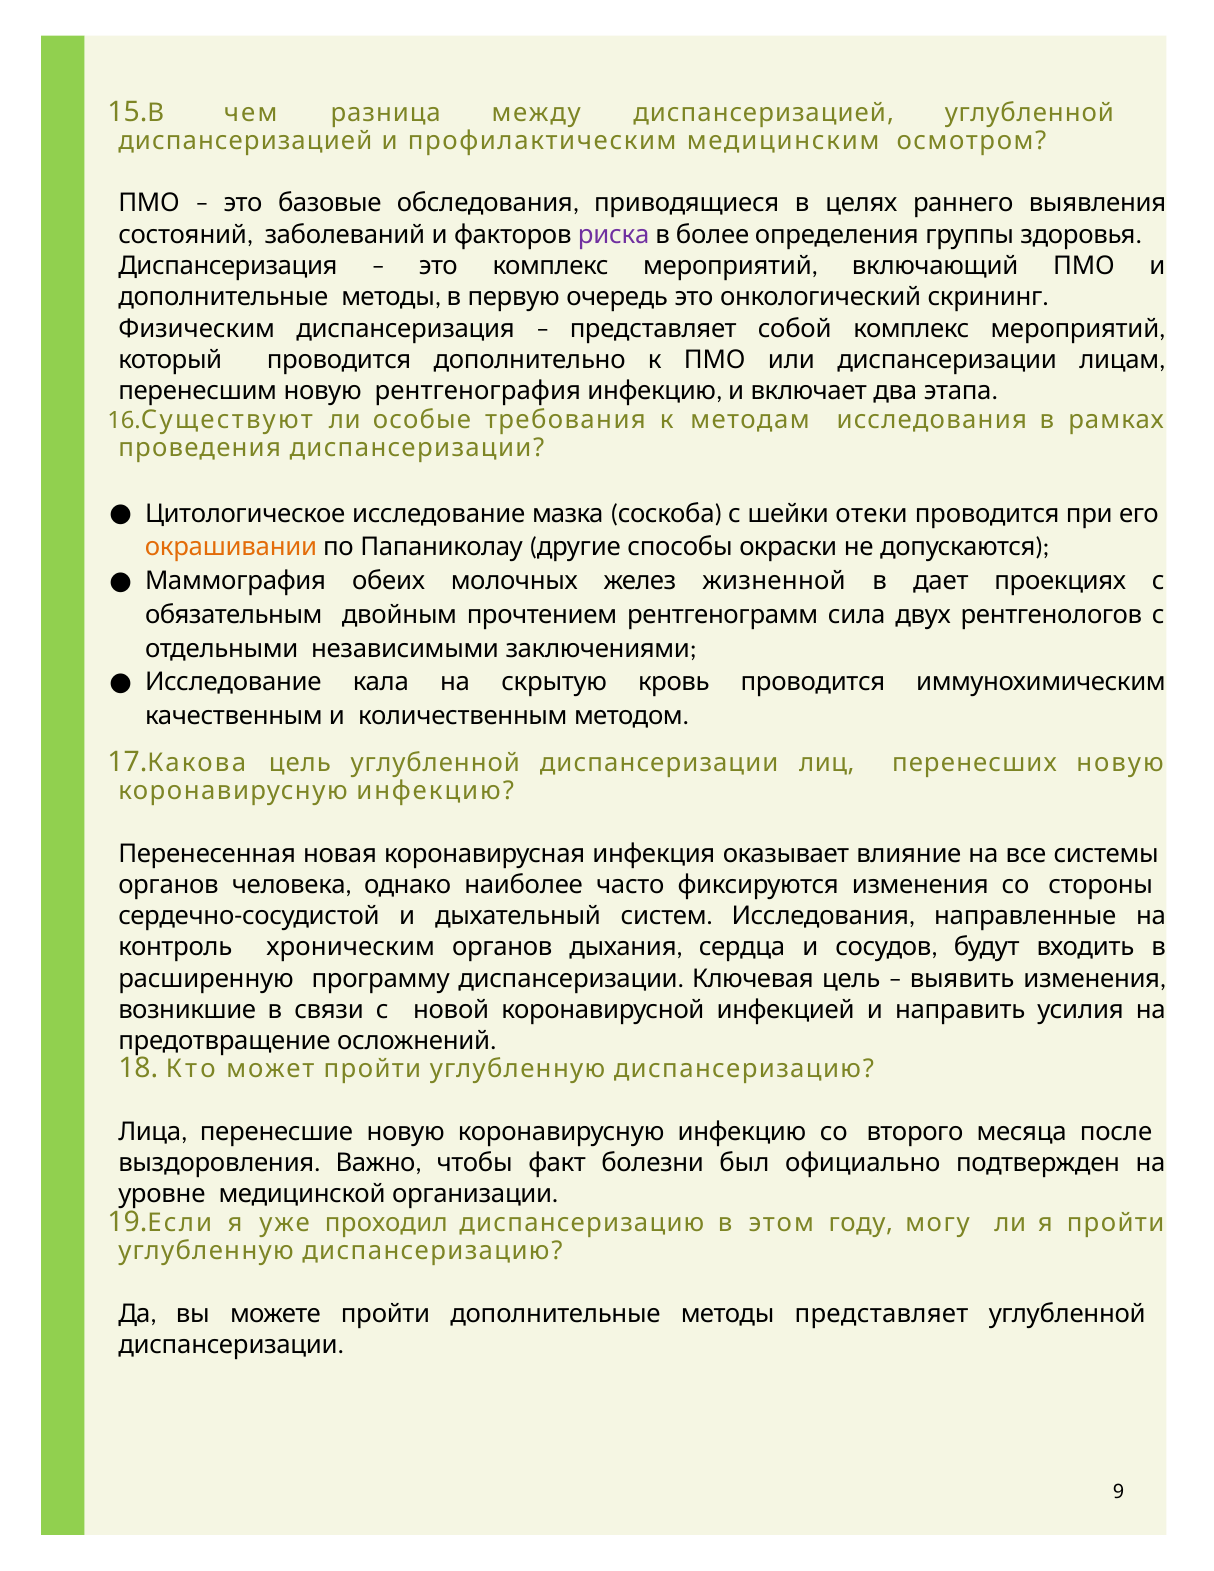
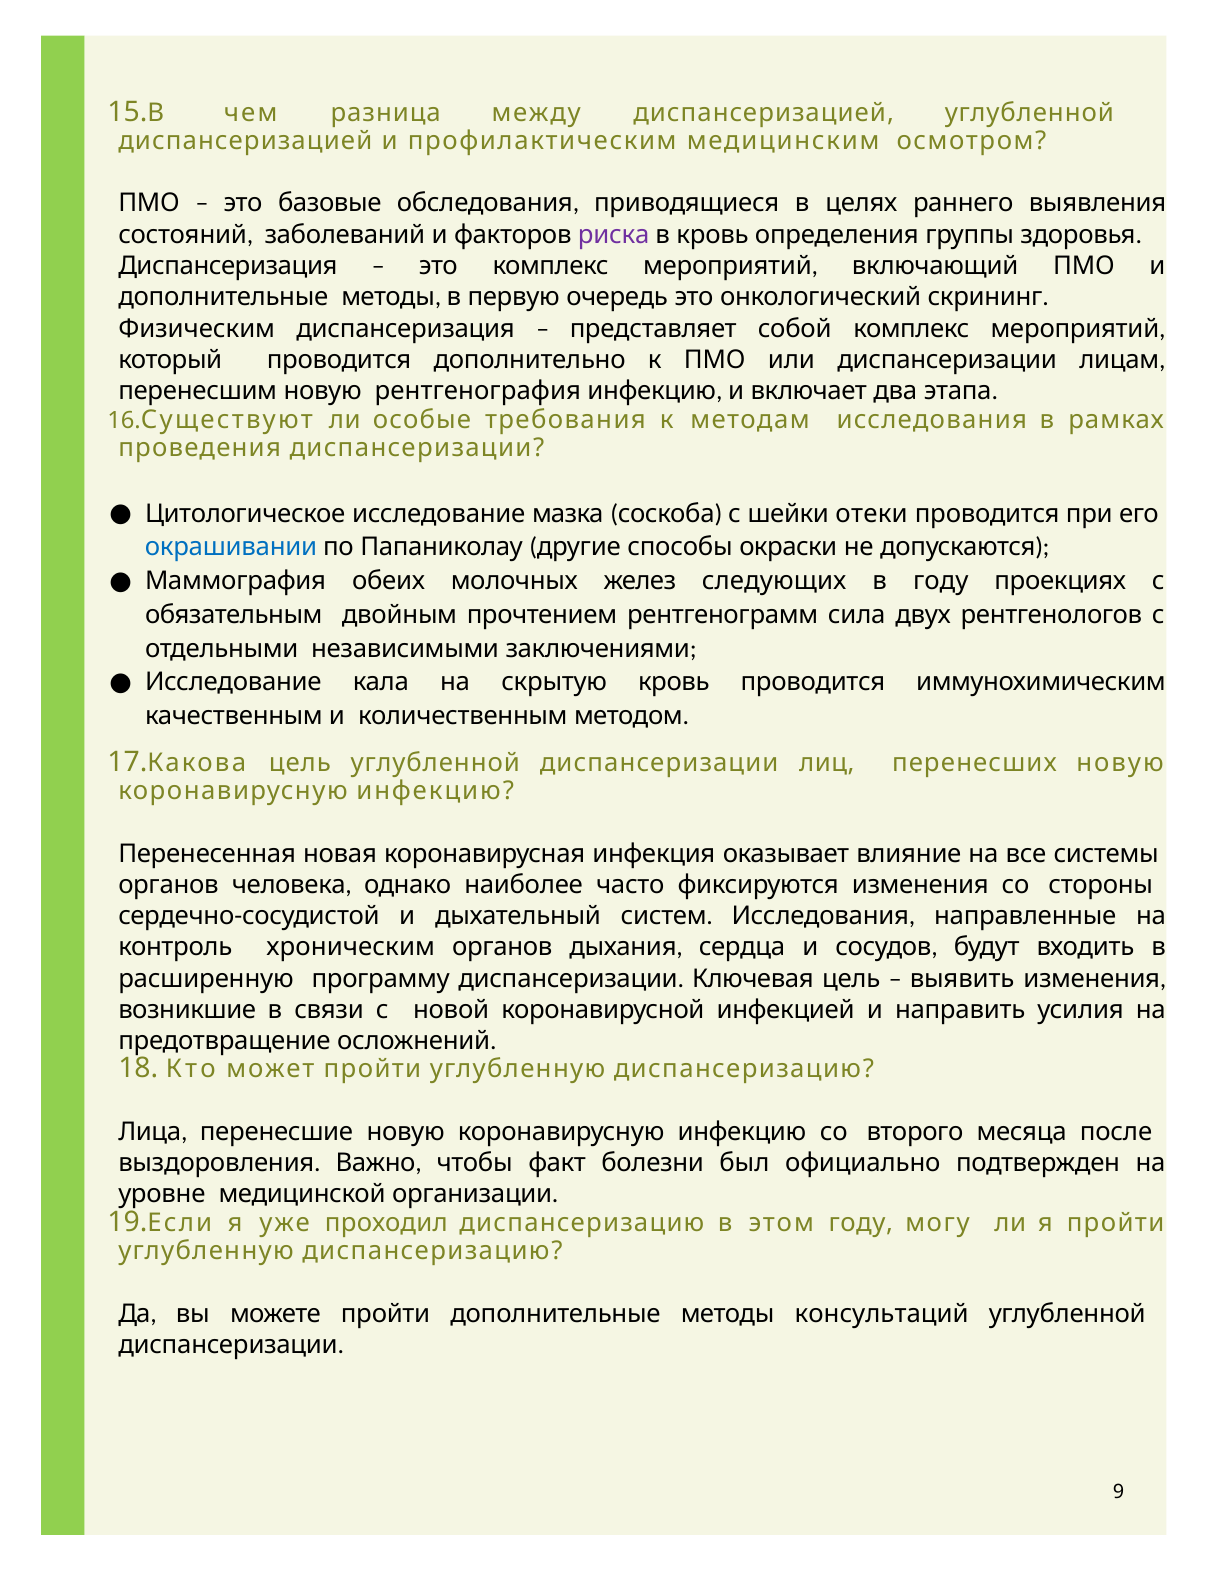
в более: более -> кровь (713, 235)
окрашивании colour: orange -> blue (231, 547)
жизненной: жизненной -> следующих (774, 581)
в дает: дает -> году (941, 581)
методы представляет: представляет -> консультаций (882, 1314)
